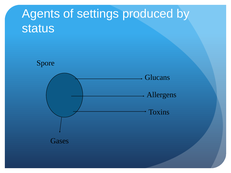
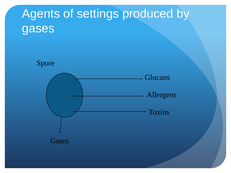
status: status -> gases (38, 28)
